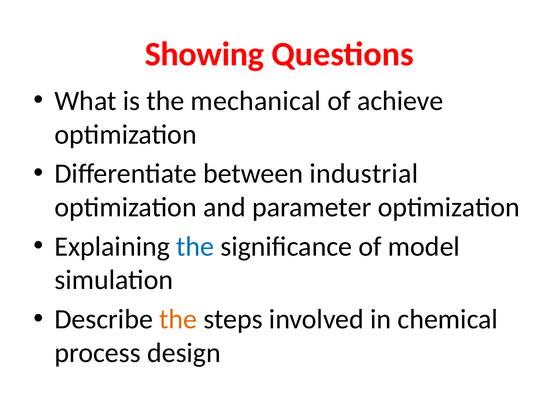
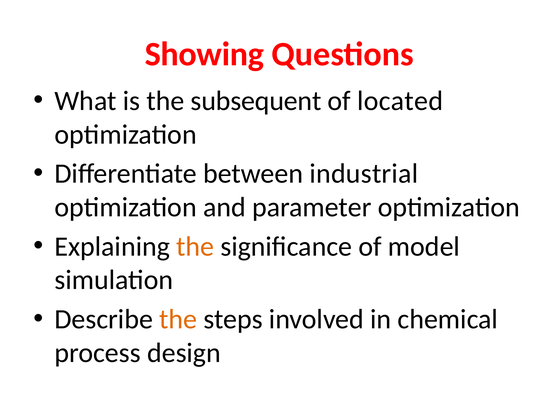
mechanical: mechanical -> subsequent (256, 101)
achieve: achieve -> located (400, 101)
the colour: blue -> orange (195, 246)
